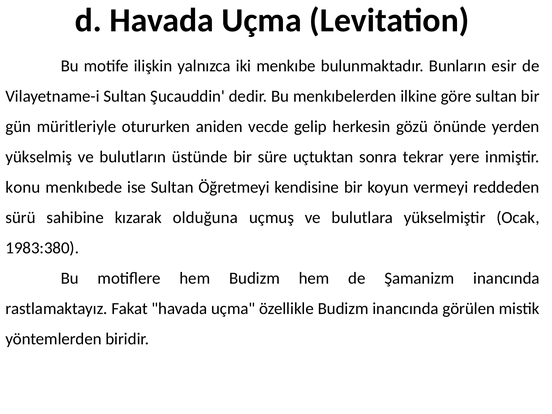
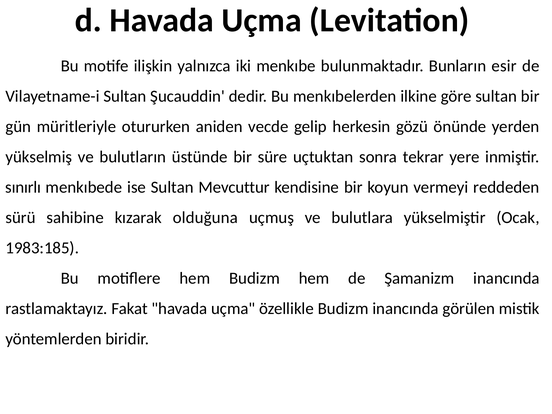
konu: konu -> sınırlı (23, 187)
Öğretmeyi: Öğretmeyi -> Mevcuttur (234, 187)
1983:380: 1983:380 -> 1983:185 (42, 248)
